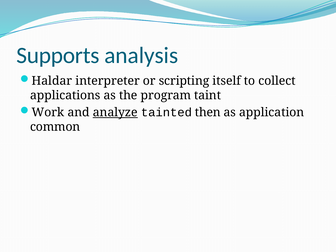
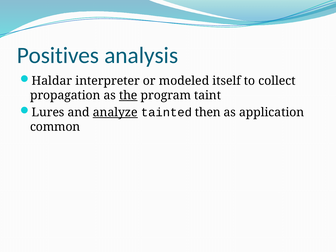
Supports: Supports -> Positives (58, 55)
scripting: scripting -> modeled (184, 81)
applications: applications -> propagation (65, 95)
the underline: none -> present (128, 95)
Work: Work -> Lures (48, 112)
